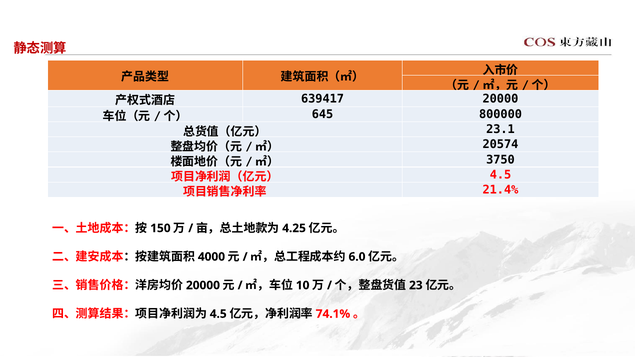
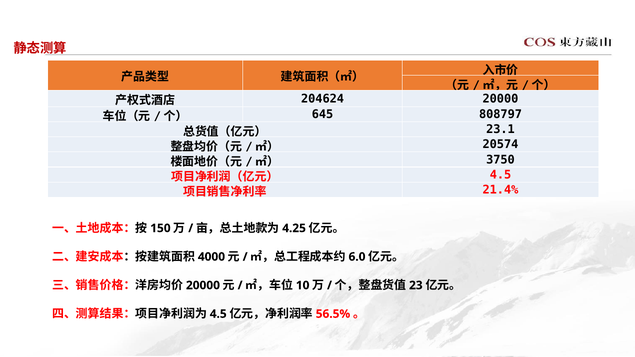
639417: 639417 -> 204624 (323, 99)
800000: 800000 -> 808797 (500, 114)
74.1%: 74.1% -> 56.5% (333, 314)
